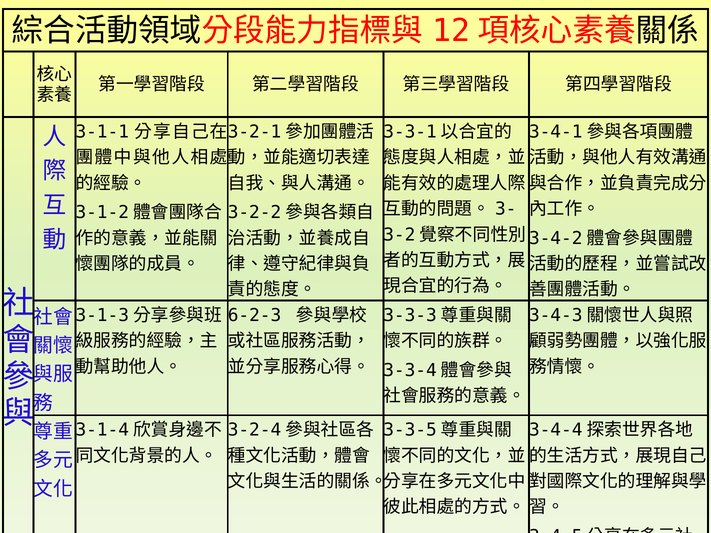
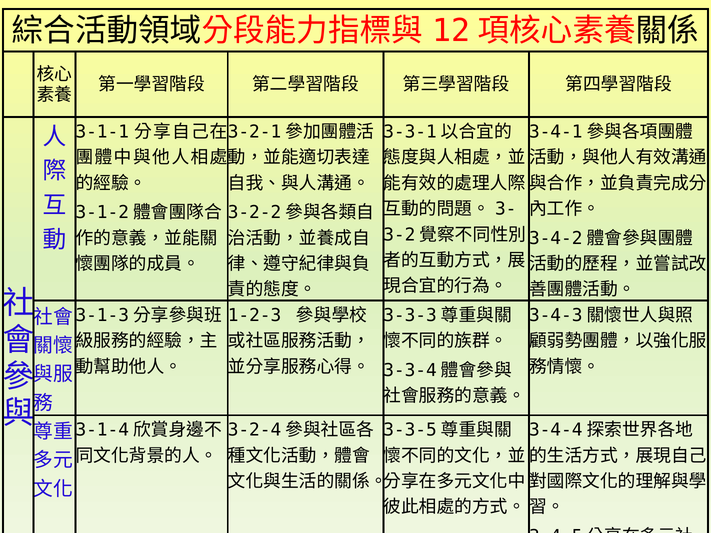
6-2-3: 6-2-3 -> 1-2-3 (255, 316)
